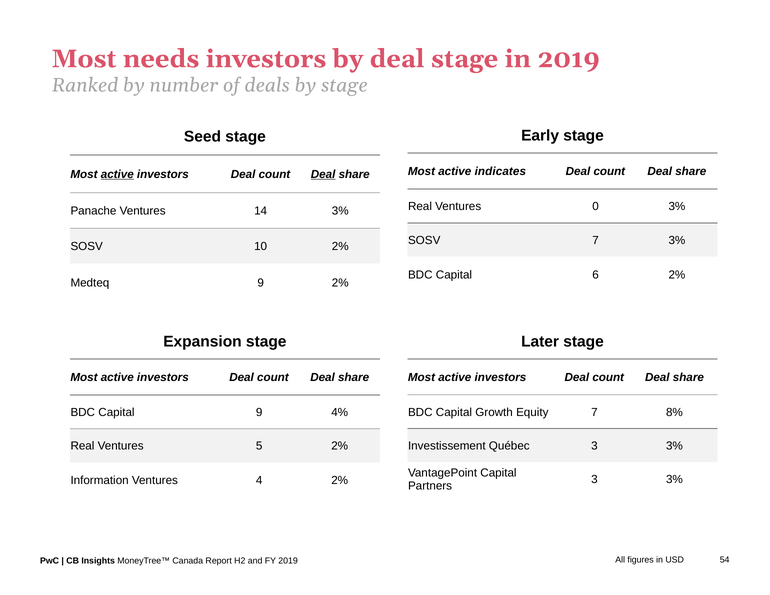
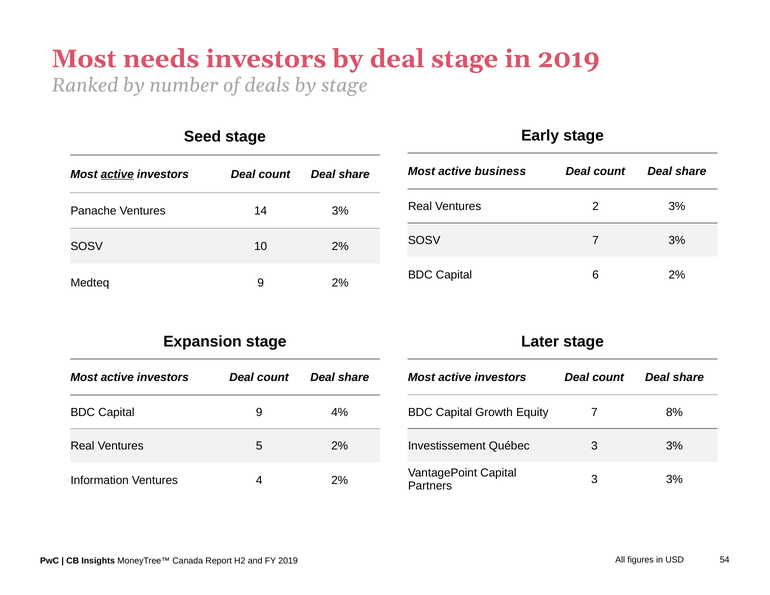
indicates: indicates -> business (500, 172)
Deal underline: present -> none (323, 174)
0: 0 -> 2 (596, 207)
